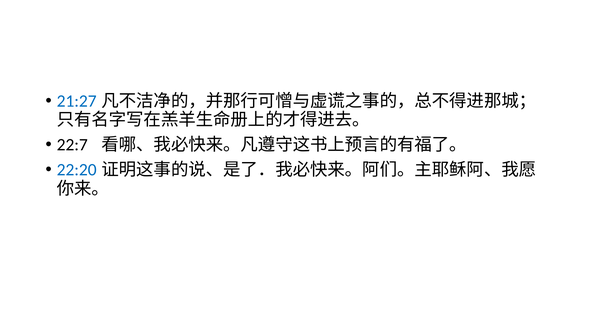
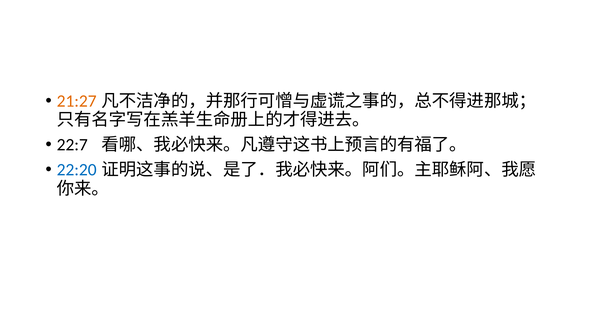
21:27 colour: blue -> orange (77, 101)
